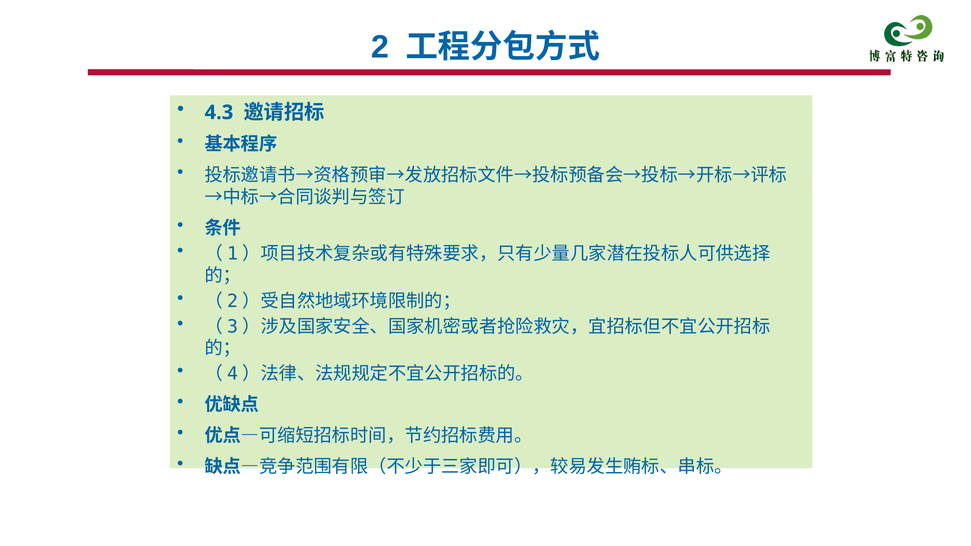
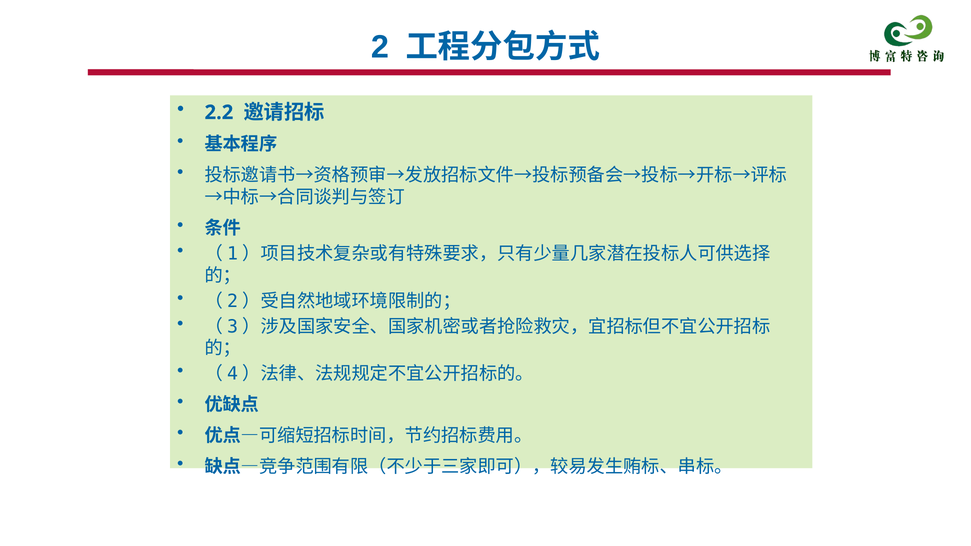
4.3: 4.3 -> 2.2 (219, 112)
